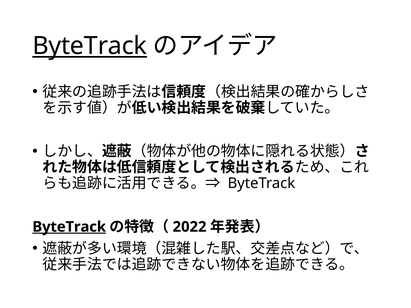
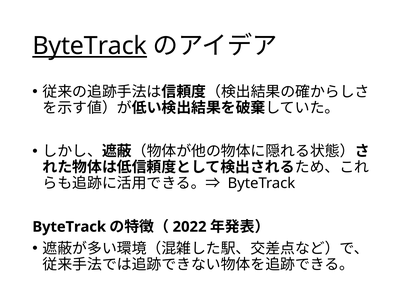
ByteTrack underline: present -> none (69, 227)
